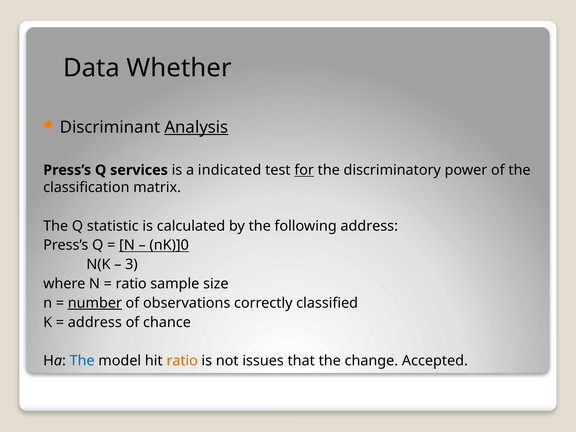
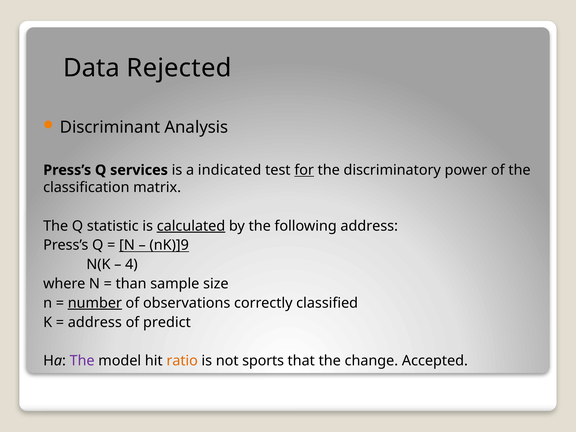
Whether: Whether -> Rejected (179, 68)
Analysis underline: present -> none (196, 127)
calculated underline: none -> present (191, 226)
nK)]0: nK)]0 -> nK)]9 (169, 245)
3: 3 -> 4 (131, 264)
ratio: ratio -> than (131, 284)
chance: chance -> predict (167, 322)
The colour: blue -> purple (82, 361)
issues: issues -> sports (263, 361)
